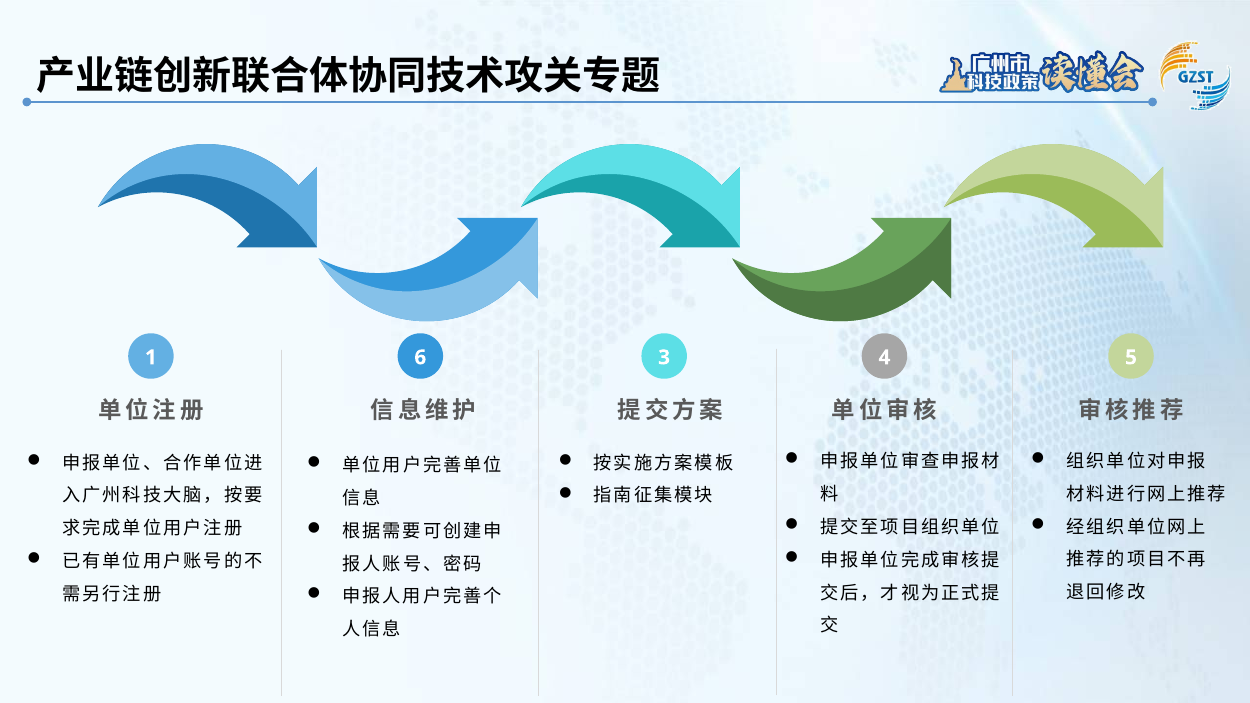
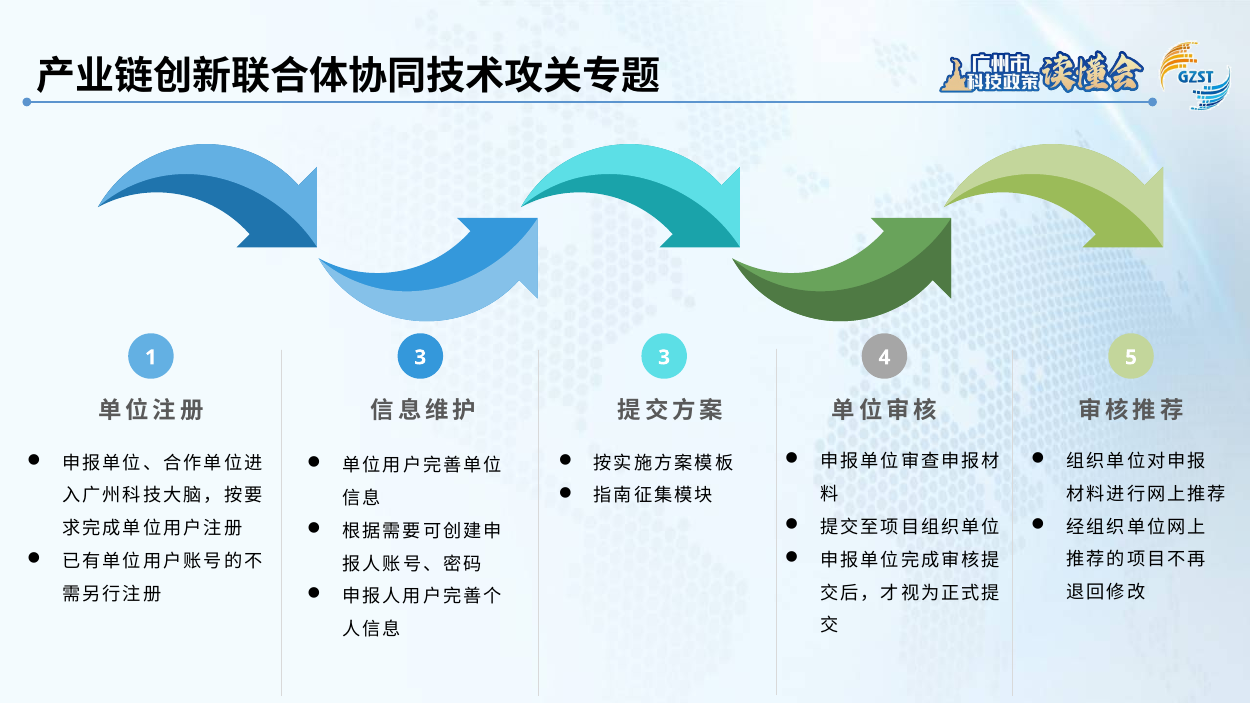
1 6: 6 -> 3 (420, 357)
